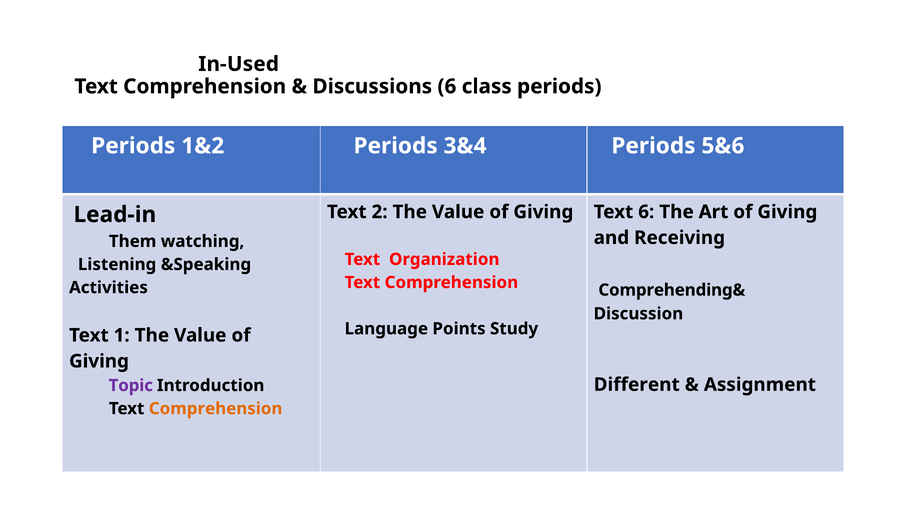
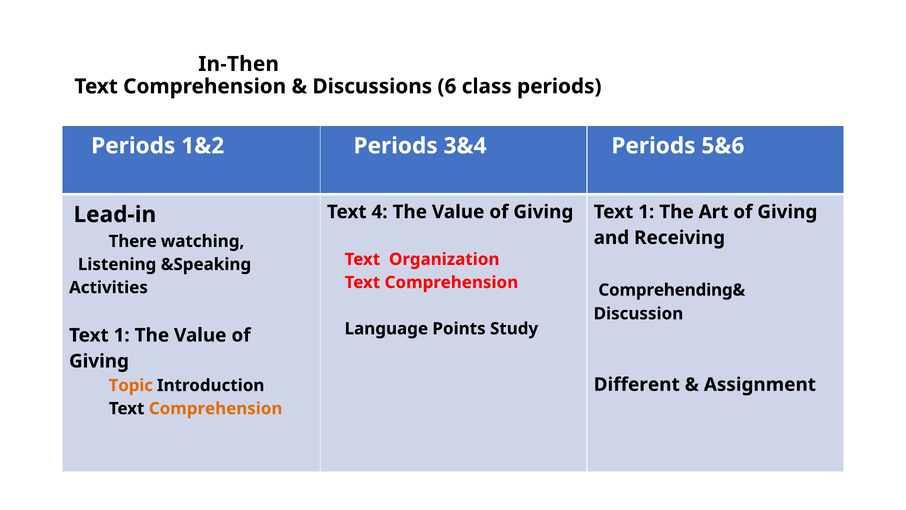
In-Used: In-Used -> In-Then (239, 64)
2: 2 -> 4 (380, 212)
6: 6 -> 1 (646, 212)
Them: Them -> There (133, 241)
Topic colour: purple -> orange (131, 385)
